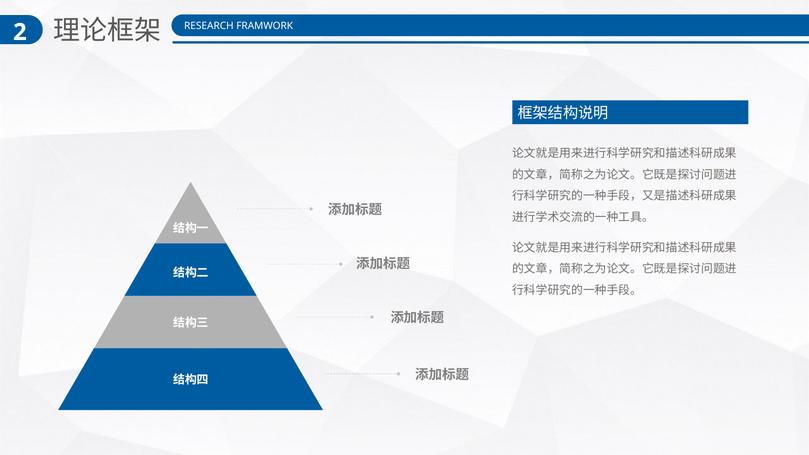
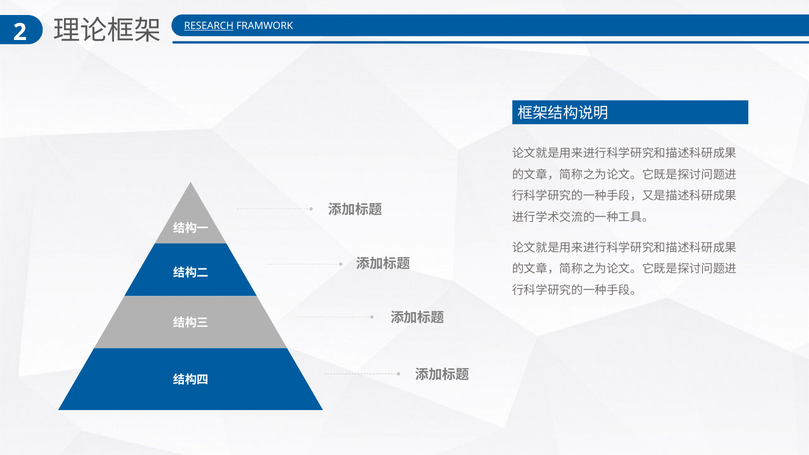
RESEARCH underline: none -> present (209, 26)
